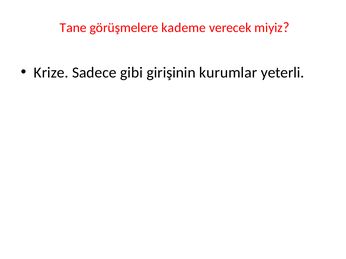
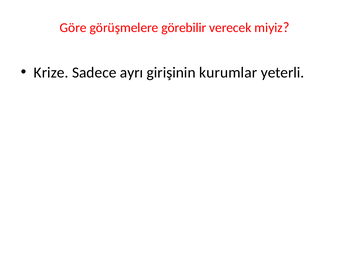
Tane: Tane -> Göre (73, 28)
kademe: kademe -> görebilir (184, 28)
gibi: gibi -> ayrı (132, 73)
